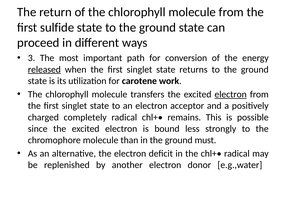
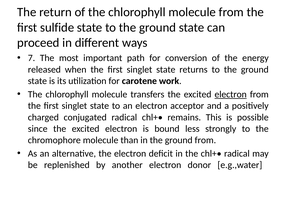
3: 3 -> 7 (32, 58)
released underline: present -> none (44, 69)
completely: completely -> conjugated (85, 117)
ground must: must -> from (205, 140)
